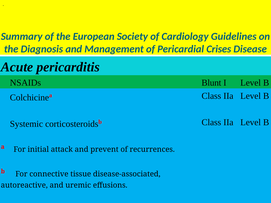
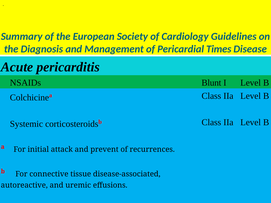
Crises: Crises -> Times (219, 49)
